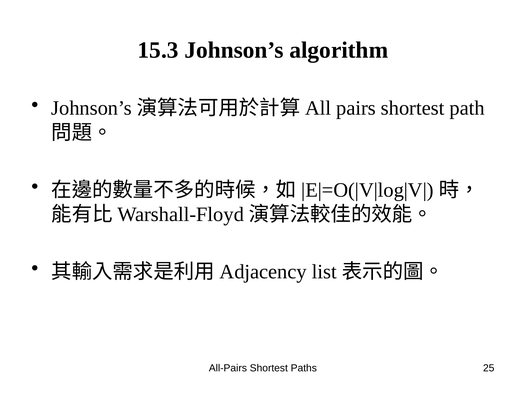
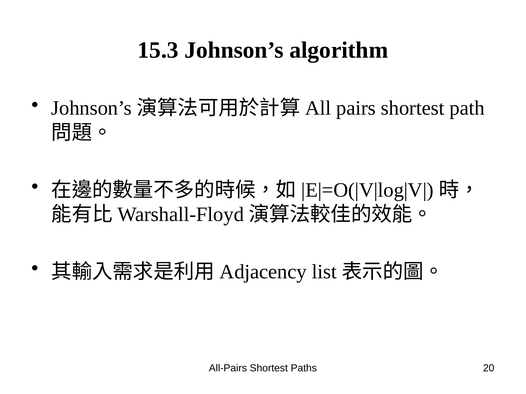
25: 25 -> 20 (489, 369)
